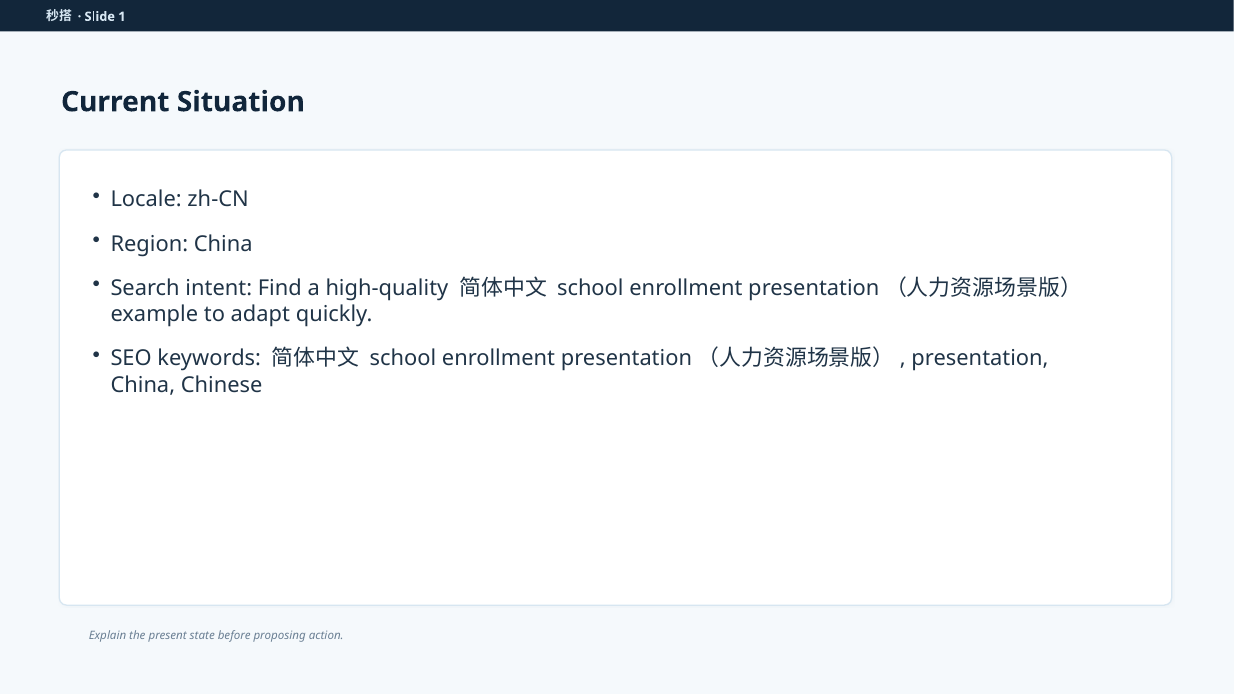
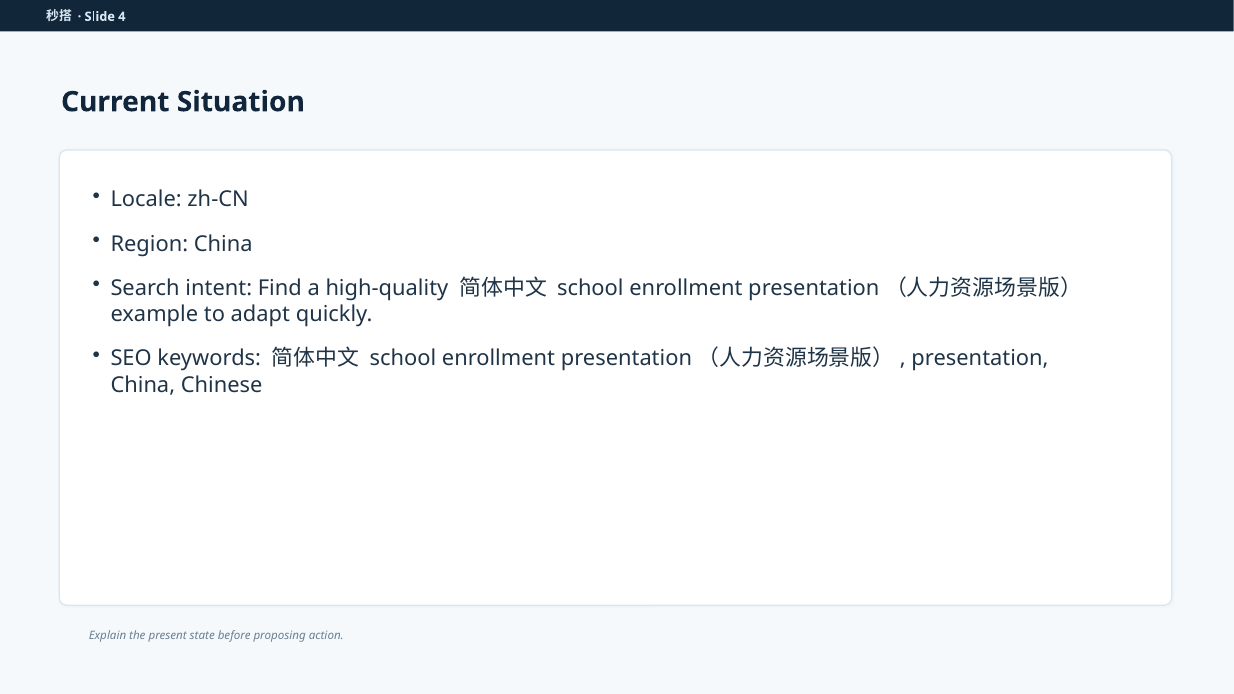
1: 1 -> 4 (122, 17)
